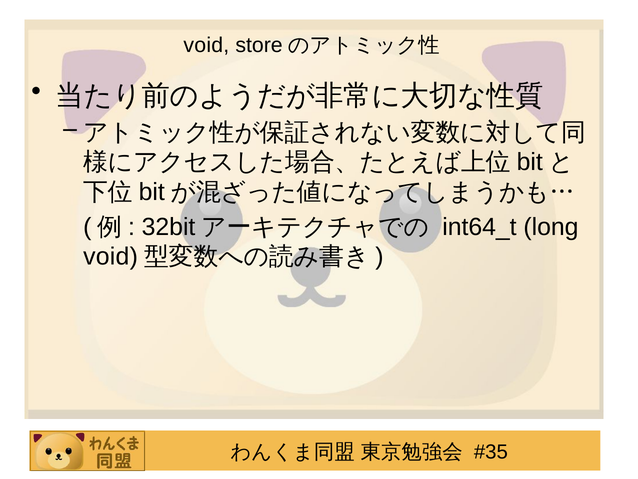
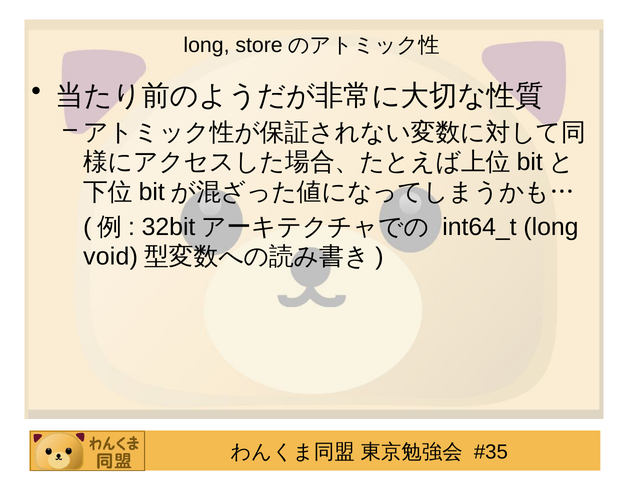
void: void -> long (206, 45)
